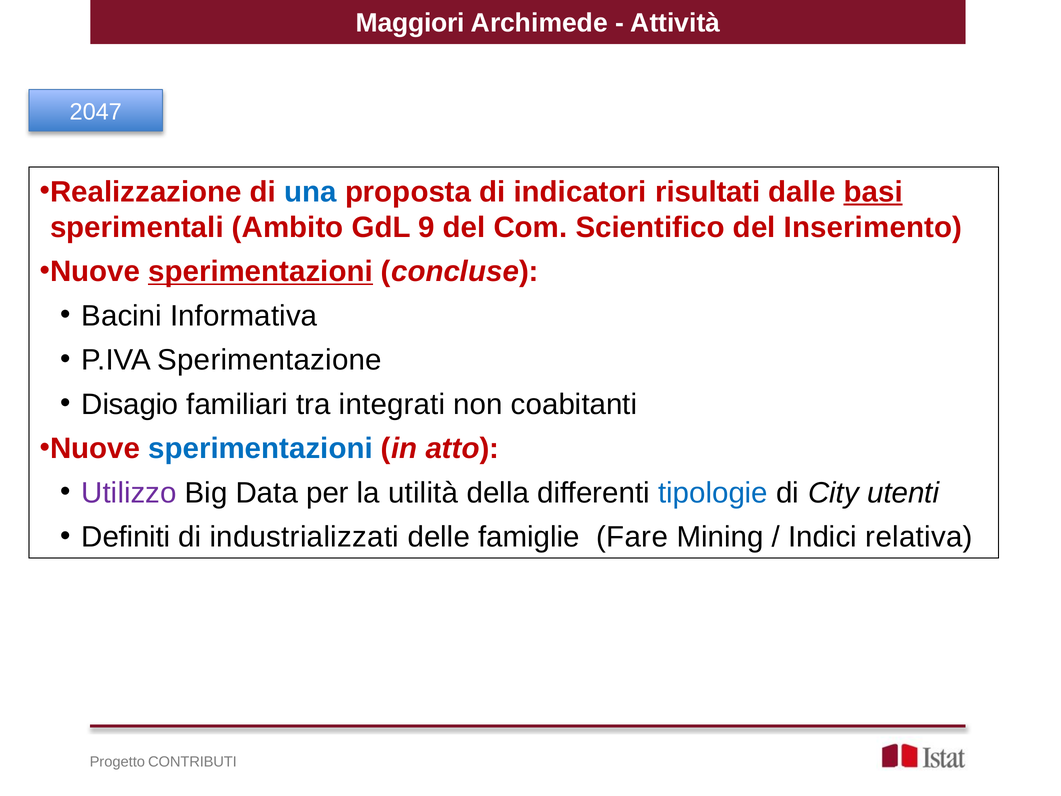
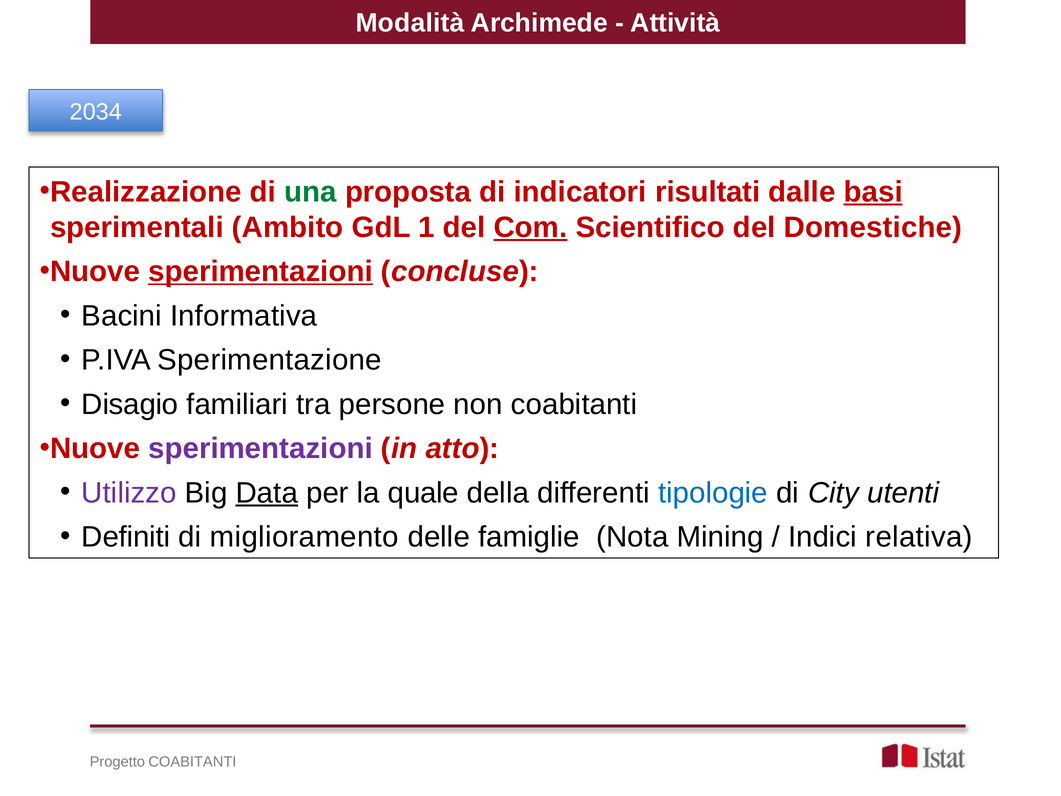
Maggiori: Maggiori -> Modalità (410, 23)
2047: 2047 -> 2034 (96, 112)
una colour: blue -> green (311, 192)
9: 9 -> 1 (426, 227)
Com underline: none -> present (530, 227)
Inserimento: Inserimento -> Domestiche (873, 227)
integrati: integrati -> persone (392, 404)
sperimentazioni colour: blue -> purple (260, 448)
Data underline: none -> present (267, 493)
utilità: utilità -> quale (423, 493)
industrializzati: industrializzati -> miglioramento (304, 537)
Fare: Fare -> Nota (632, 537)
Progetto CONTRIBUTI: CONTRIBUTI -> COABITANTI (192, 762)
